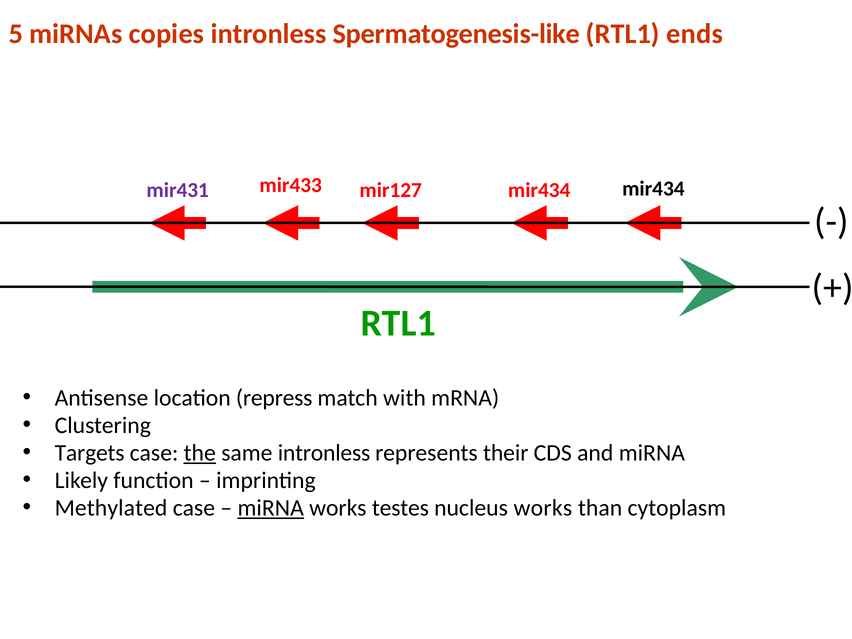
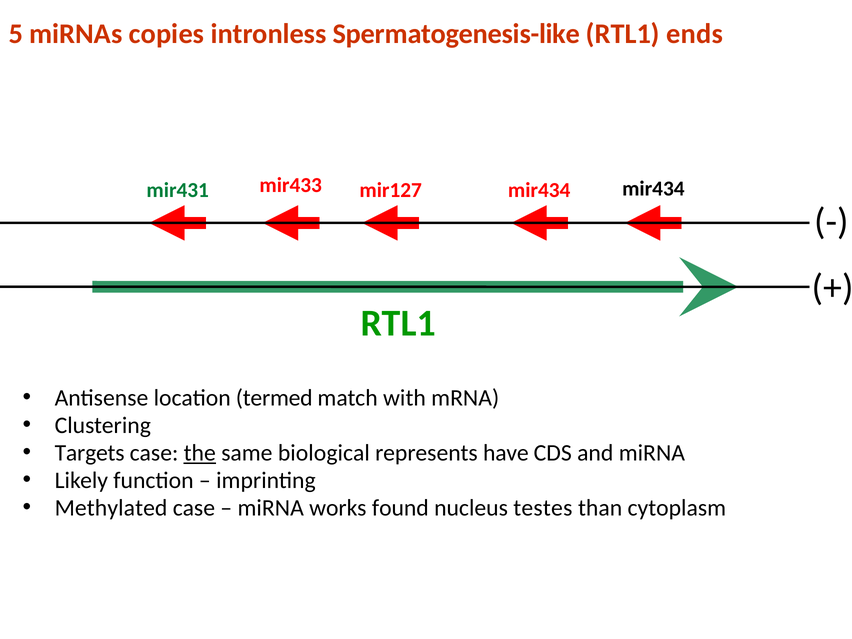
mir431 colour: purple -> green (178, 190)
repress: repress -> termed (274, 398)
same intronless: intronless -> biological (324, 453)
their: their -> have (506, 453)
miRNA underline: present -> none (271, 508)
testes: testes -> found (400, 508)
nucleus works: works -> testes (543, 508)
